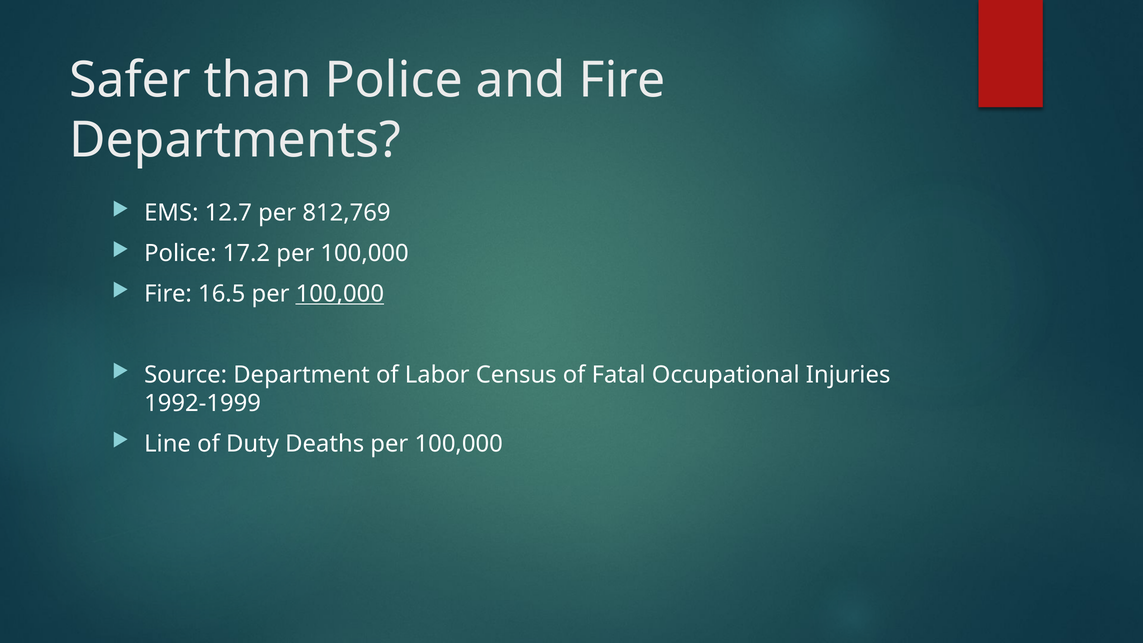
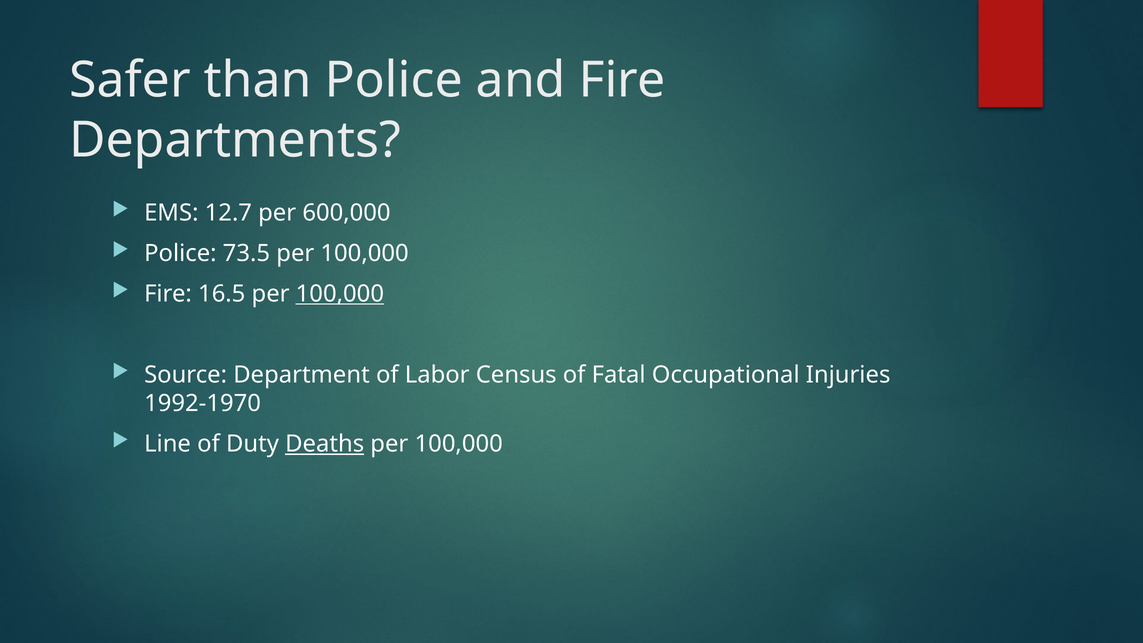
812,769: 812,769 -> 600,000 (346, 213)
17.2: 17.2 -> 73.5 (246, 253)
1992-1999: 1992-1999 -> 1992-1970 (203, 403)
Deaths underline: none -> present (325, 444)
